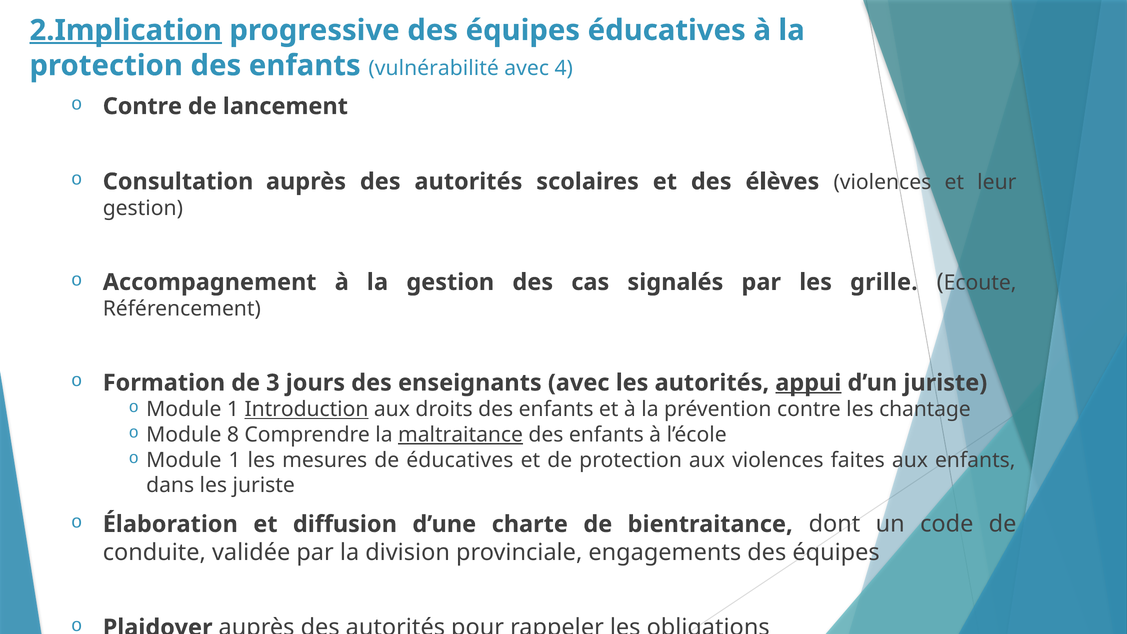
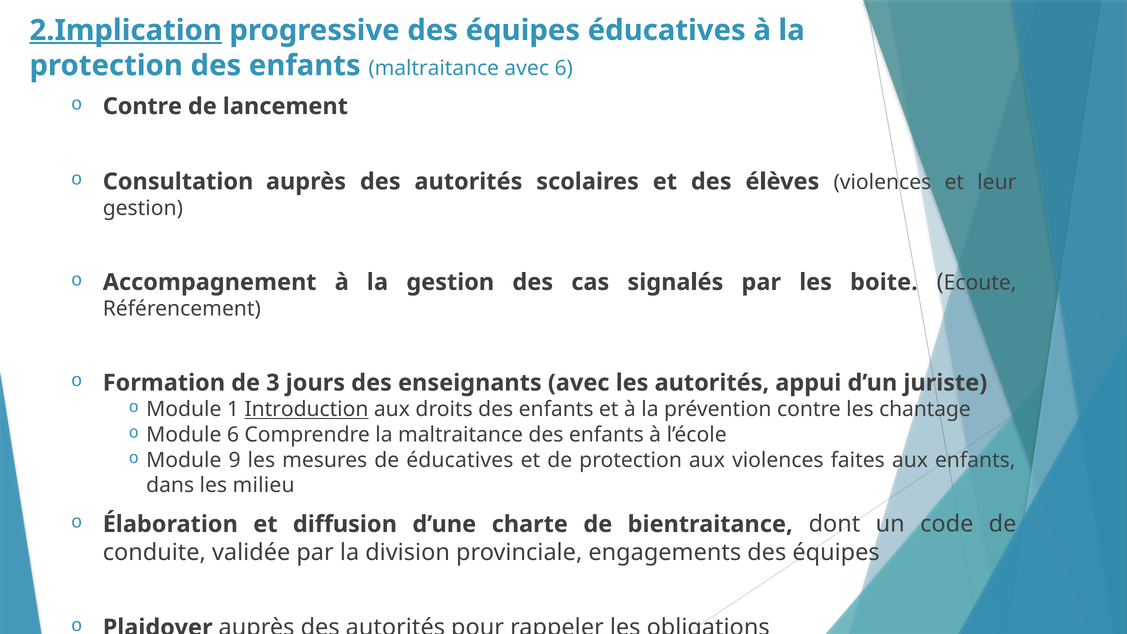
enfants vulnérabilité: vulnérabilité -> maltraitance (434, 68)
avec 4: 4 -> 6 (564, 68)
grille: grille -> boite (884, 282)
appui underline: present -> none (808, 383)
Module 8: 8 -> 6 (233, 435)
maltraitance underline: present -> none (461, 435)
1: 1 -> 9 (235, 460)
les juriste: juriste -> milieu (264, 485)
